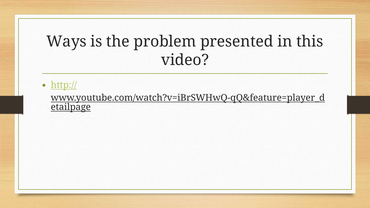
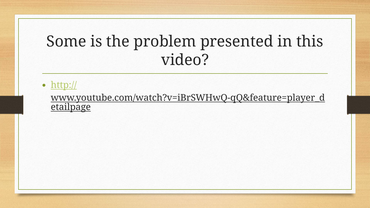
Ways: Ways -> Some (66, 42)
